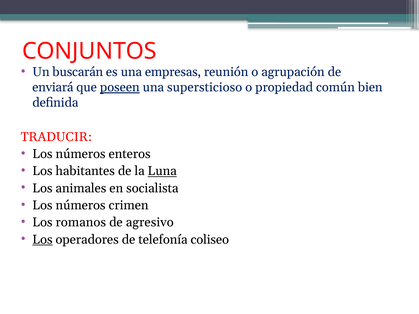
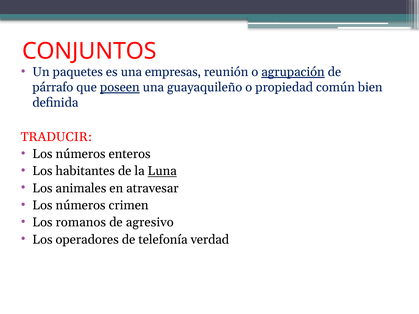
buscarán: buscarán -> paquetes (78, 72)
agrupación underline: none -> present (293, 72)
enviará: enviará -> párrafo (53, 87)
supersticioso: supersticioso -> guayaquileño (205, 87)
socialista: socialista -> atravesar (152, 188)
Los underline: present -> none (42, 240)
coliseo: coliseo -> verdad (210, 240)
